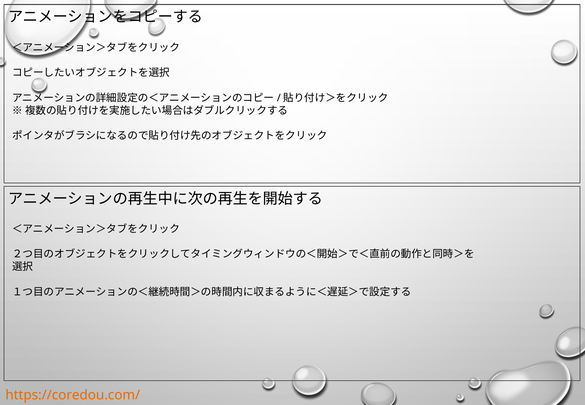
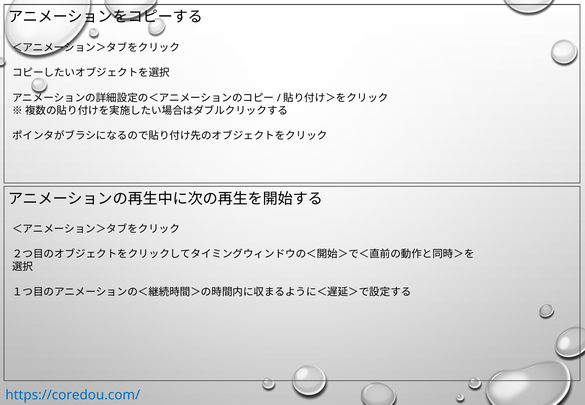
https://coredou.com/ colour: orange -> blue (73, 395)
